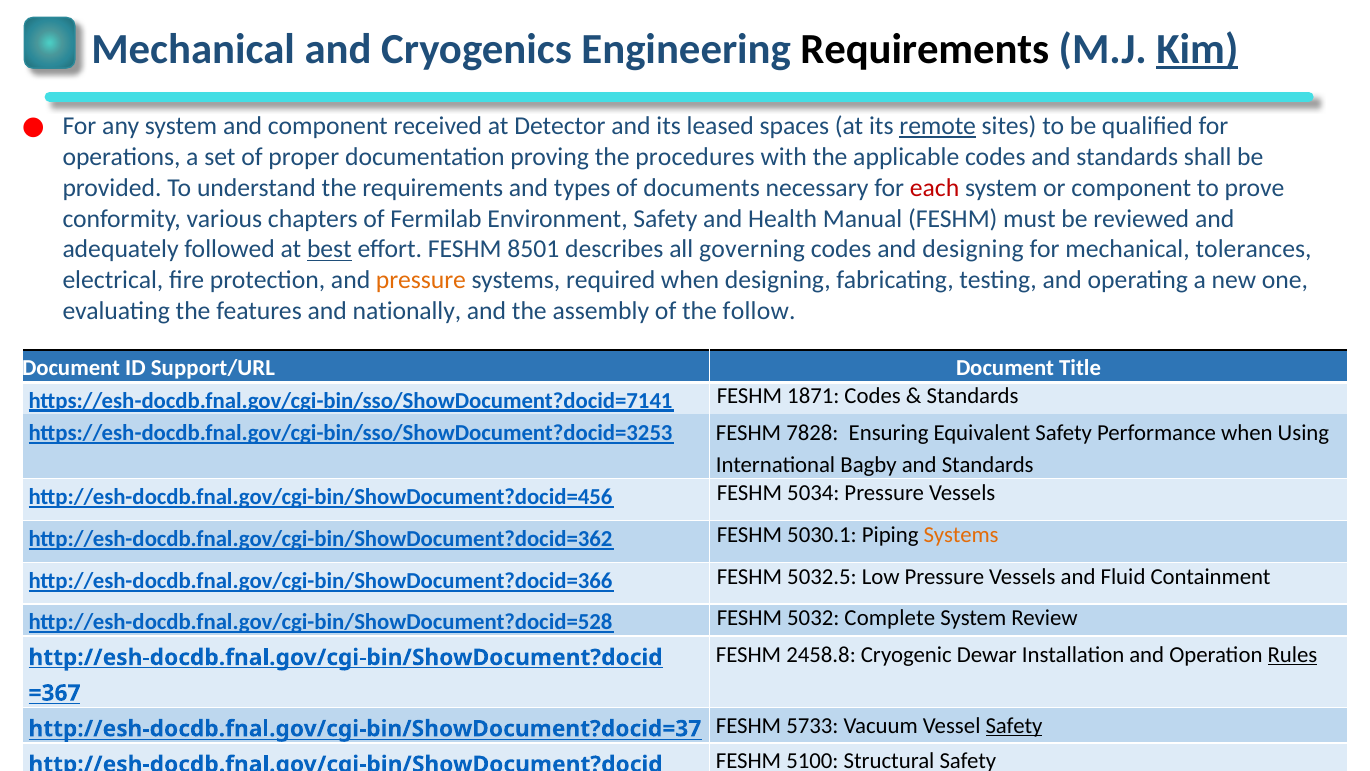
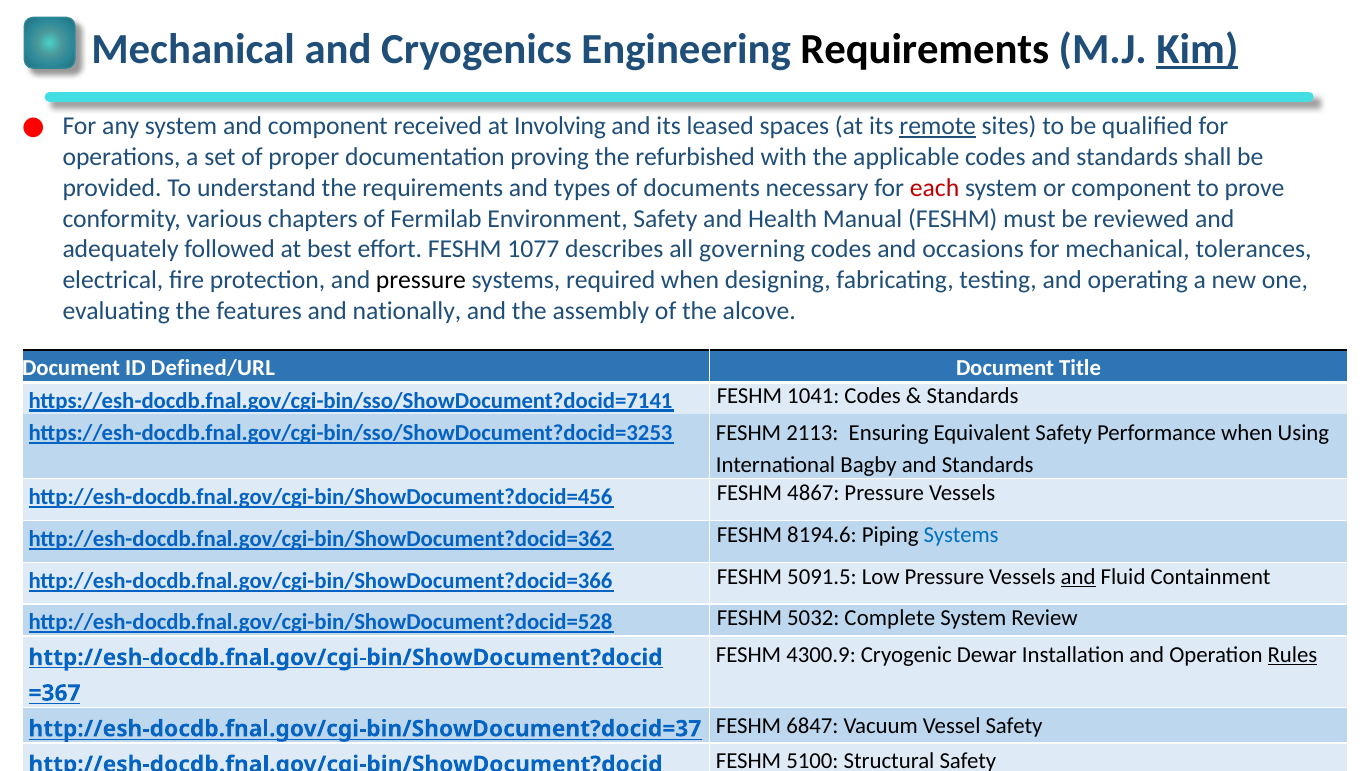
Detector: Detector -> Involving (560, 126)
procedures: procedures -> refurbished (695, 157)
best underline: present -> none (329, 249)
8501: 8501 -> 1077 (533, 249)
and designing: designing -> occasions (973, 249)
pressure colour: orange -> black (421, 280)
follow: follow -> alcove (759, 311)
Support/URL: Support/URL -> Defined/URL (213, 368)
1871: 1871 -> 1041 (813, 396)
7828: 7828 -> 2113 (812, 432)
5034: 5034 -> 4867 (813, 493)
5030.1: 5030.1 -> 8194.6 (822, 535)
Systems colour: orange -> blue (961, 535)
5032.5: 5032.5 -> 5091.5 (822, 576)
and underline: none -> present (1078, 576)
2458.8: 2458.8 -> 4300.9 (821, 654)
5733: 5733 -> 6847 (812, 725)
Safety underline: present -> none (1014, 725)
